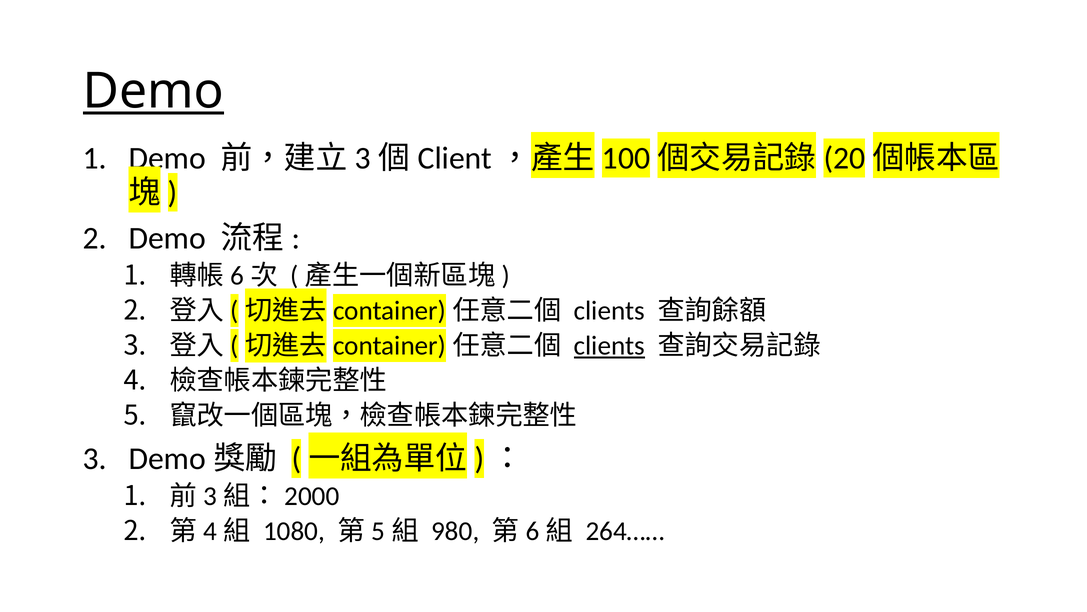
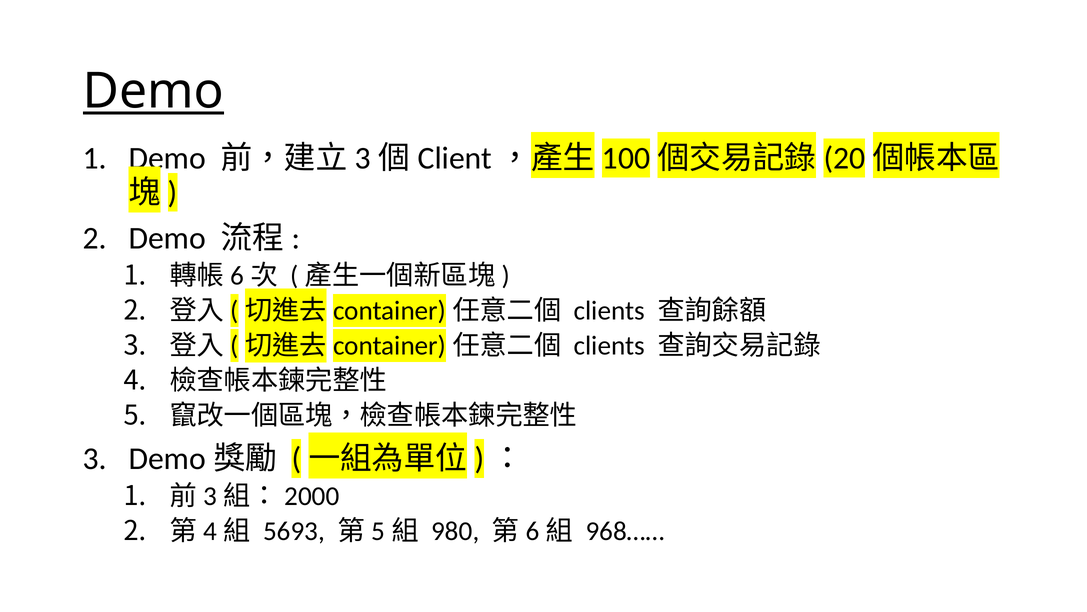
clients underline: present -> none (609, 345)
1080: 1080 -> 5693 (294, 531)
264……: 264…… -> 968…… (625, 531)
